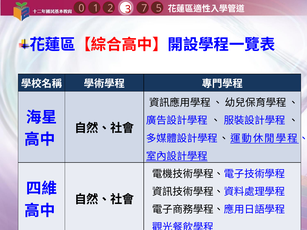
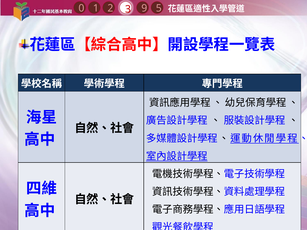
7: 7 -> 9 (144, 8)
